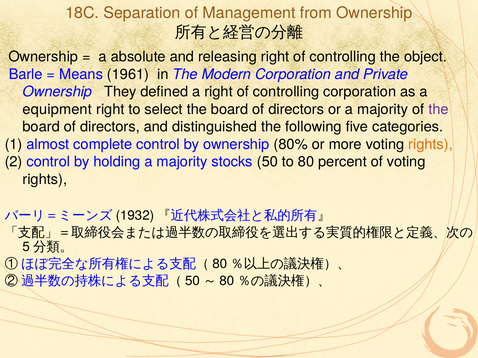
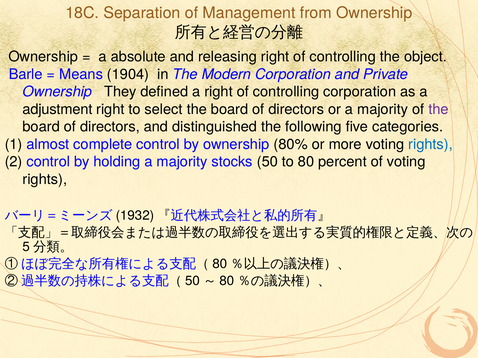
1961: 1961 -> 1904 (128, 74)
equipment: equipment -> adjustment (57, 109)
rights colour: orange -> blue (431, 145)
